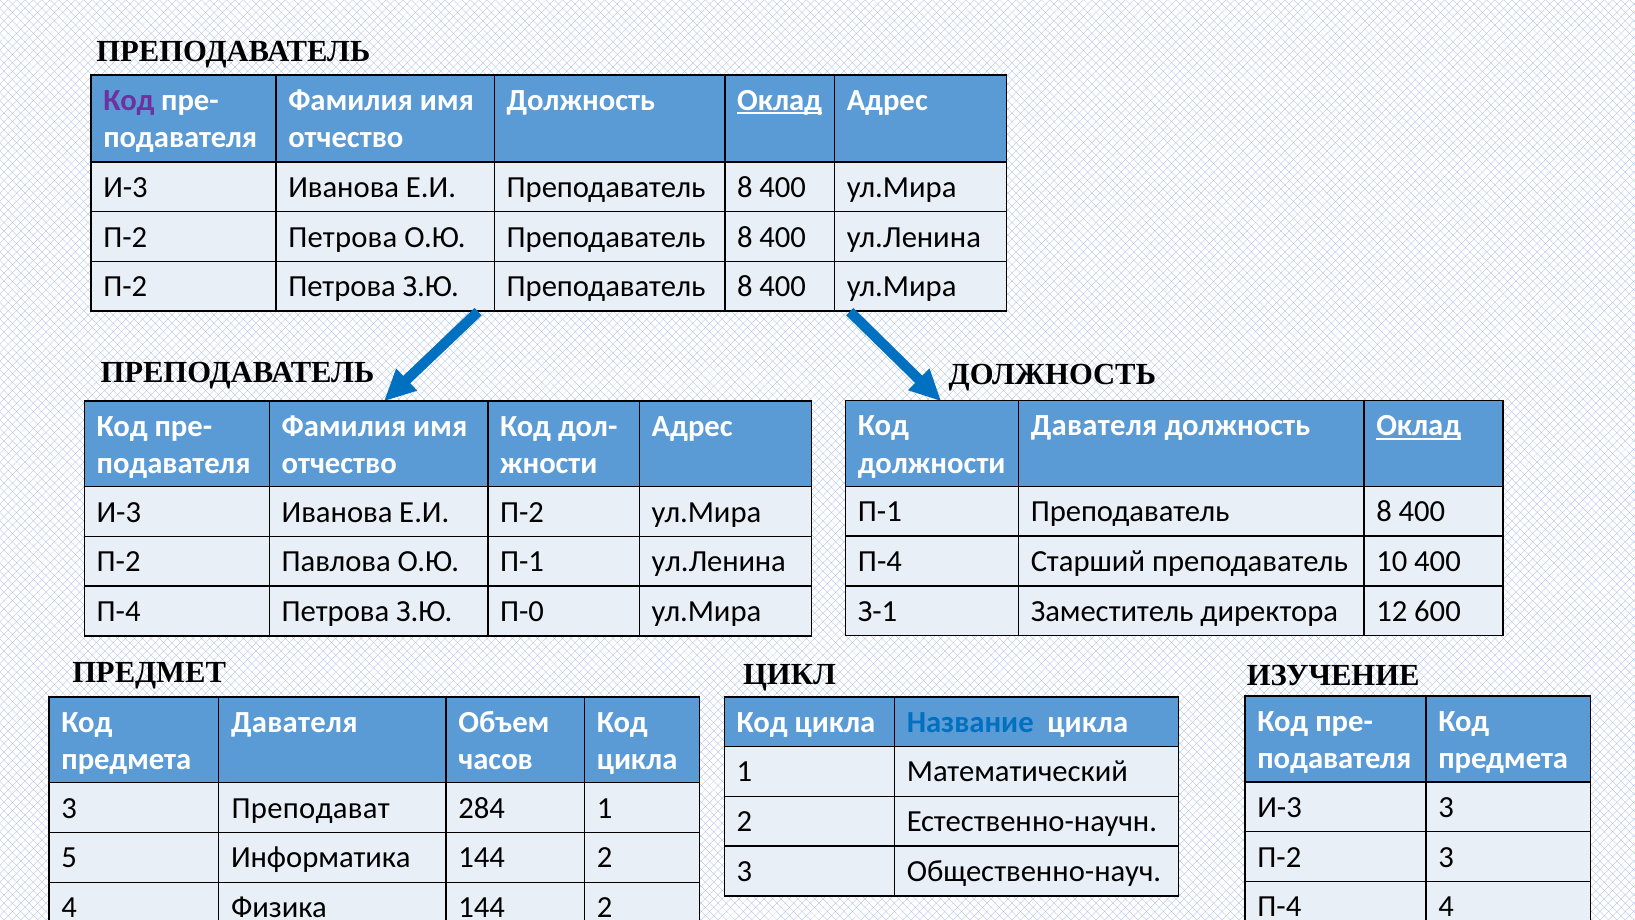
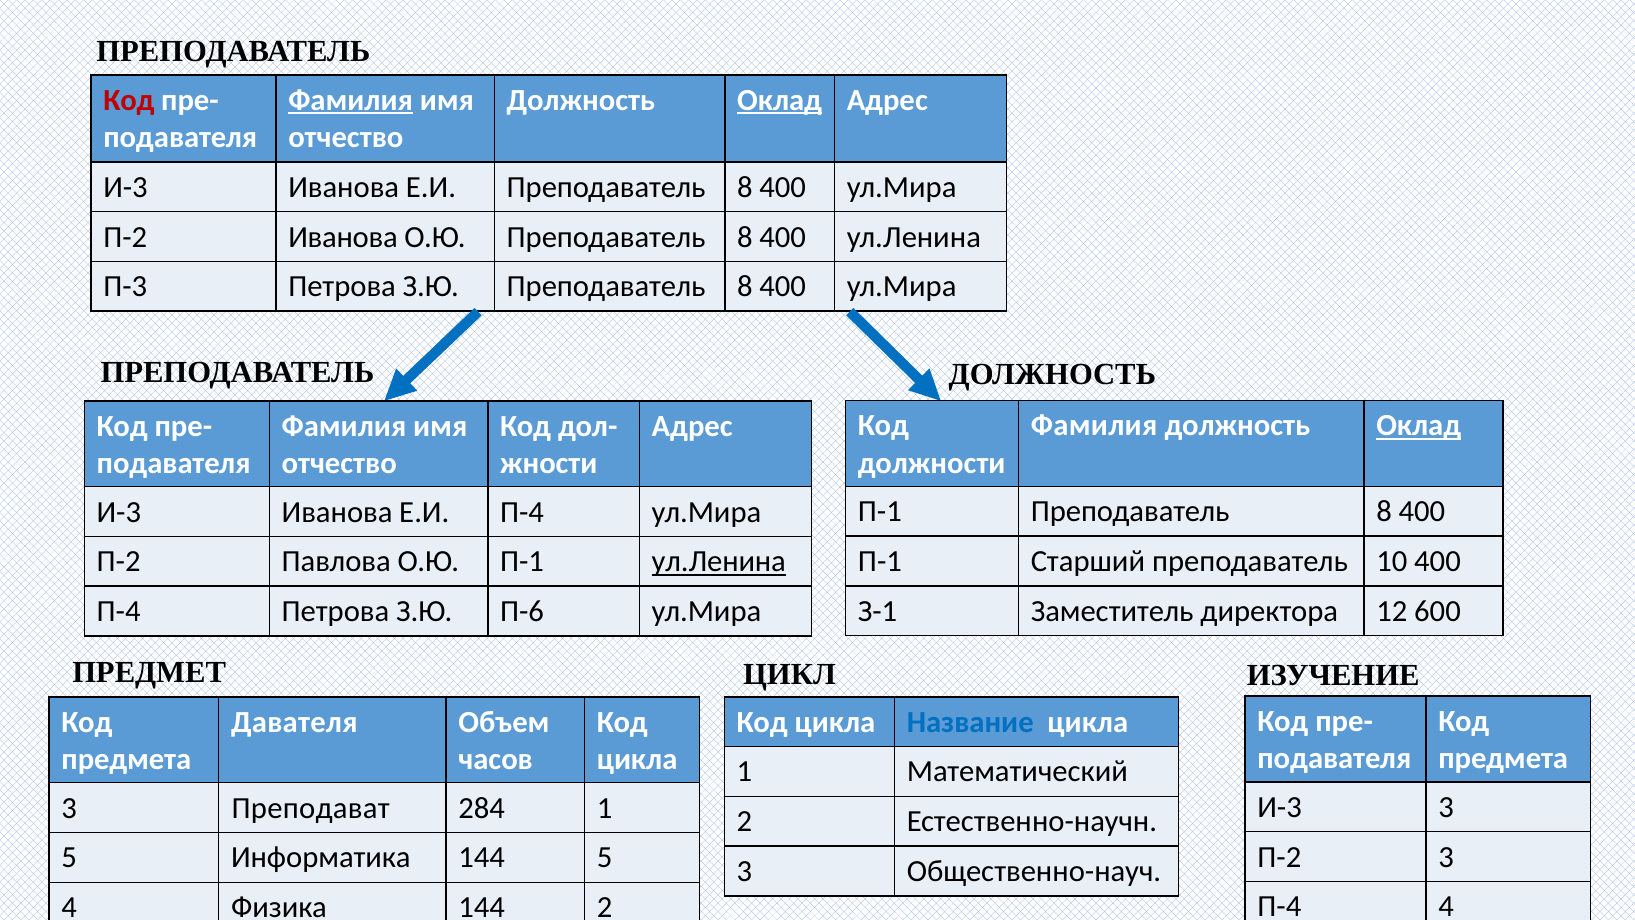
Код colour: purple -> red (129, 100)
Фамилия underline: none -> present (351, 100)
Петрова: Петрова -> Иванова (343, 237)
П-2: П-2 -> П-3 (125, 287)
Давателя: Давателя -> Фамилия (1094, 426)
Е.И П-2: П-2 -> П-4 (522, 512)
П-4: П-4 -> П-1 (880, 561)
ул.Ленина underline: none -> present (719, 561)
П-0: П-0 -> П-6 (522, 611)
Информатика 144 2: 2 -> 5 (605, 857)
